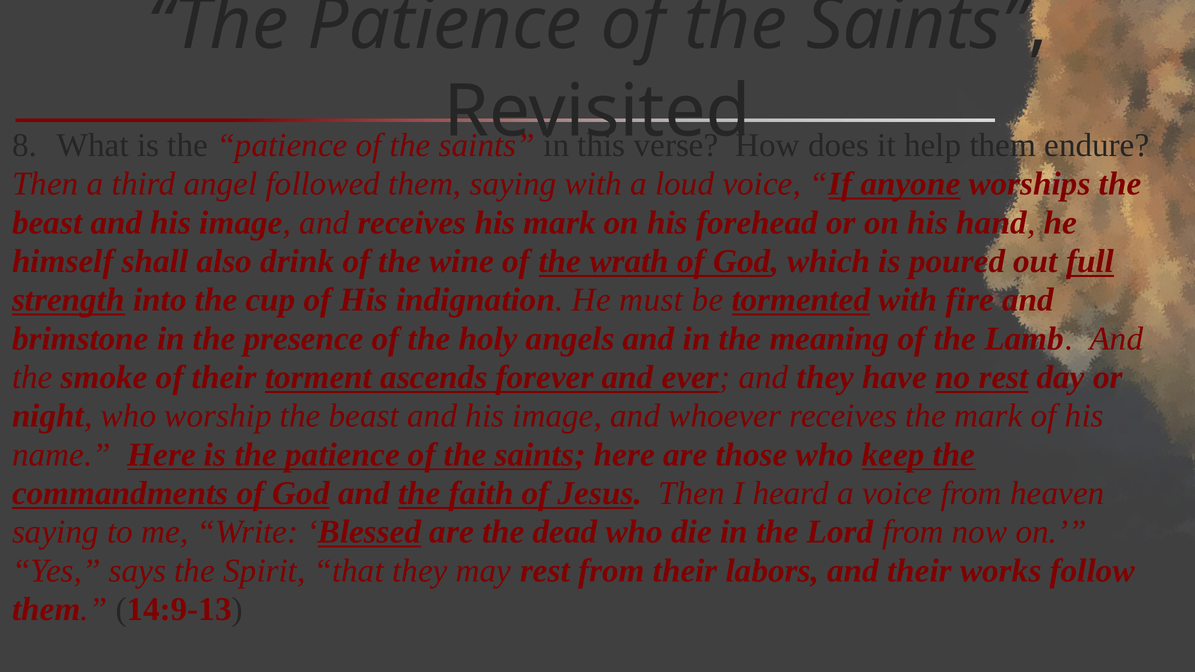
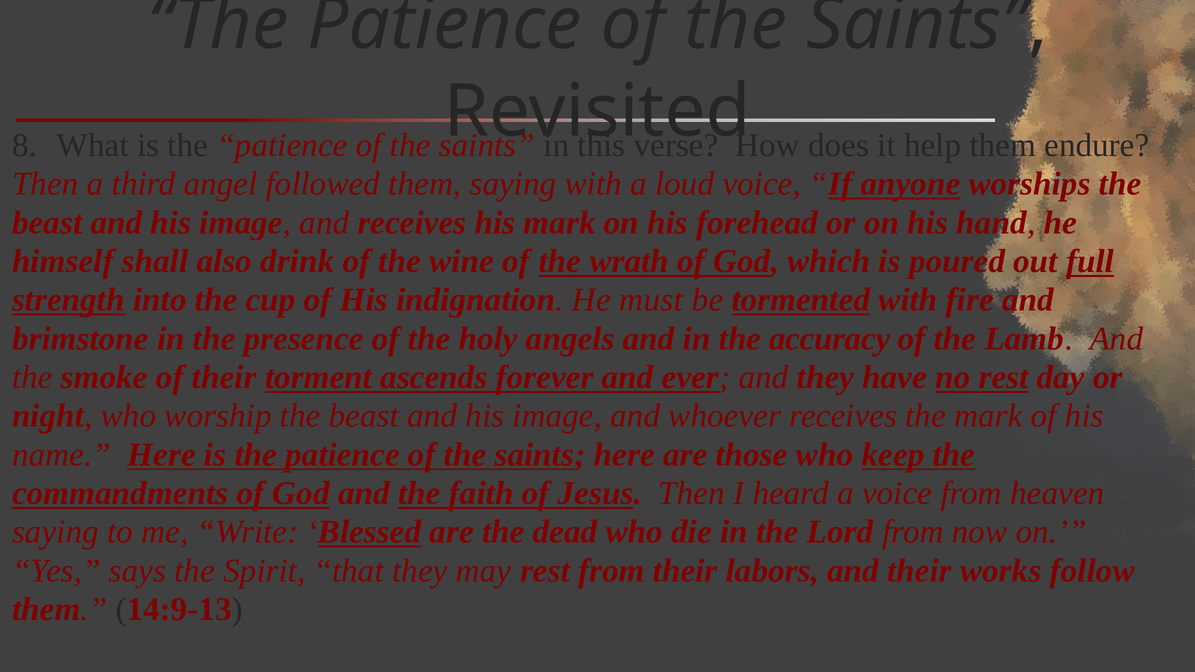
meaning: meaning -> accuracy (830, 339)
